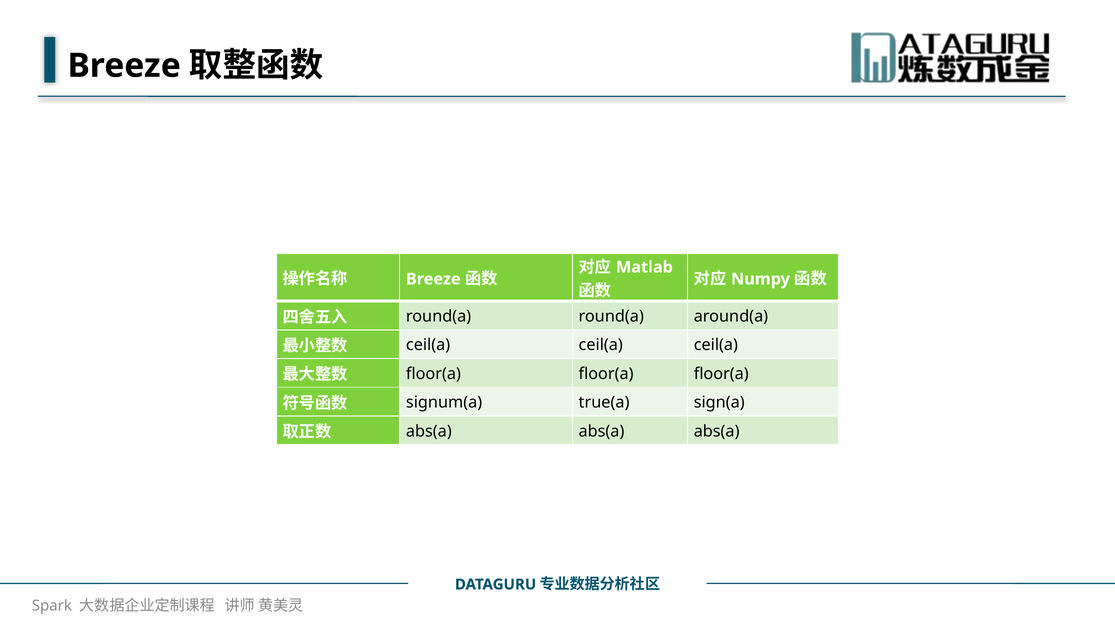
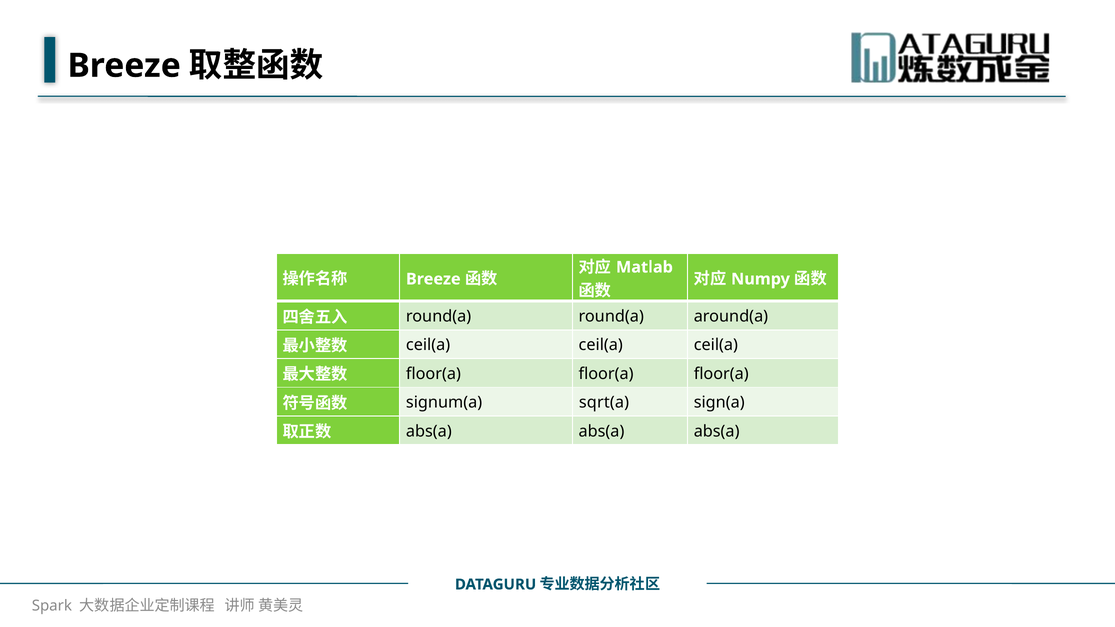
true(a: true(a -> sqrt(a (604, 402)
